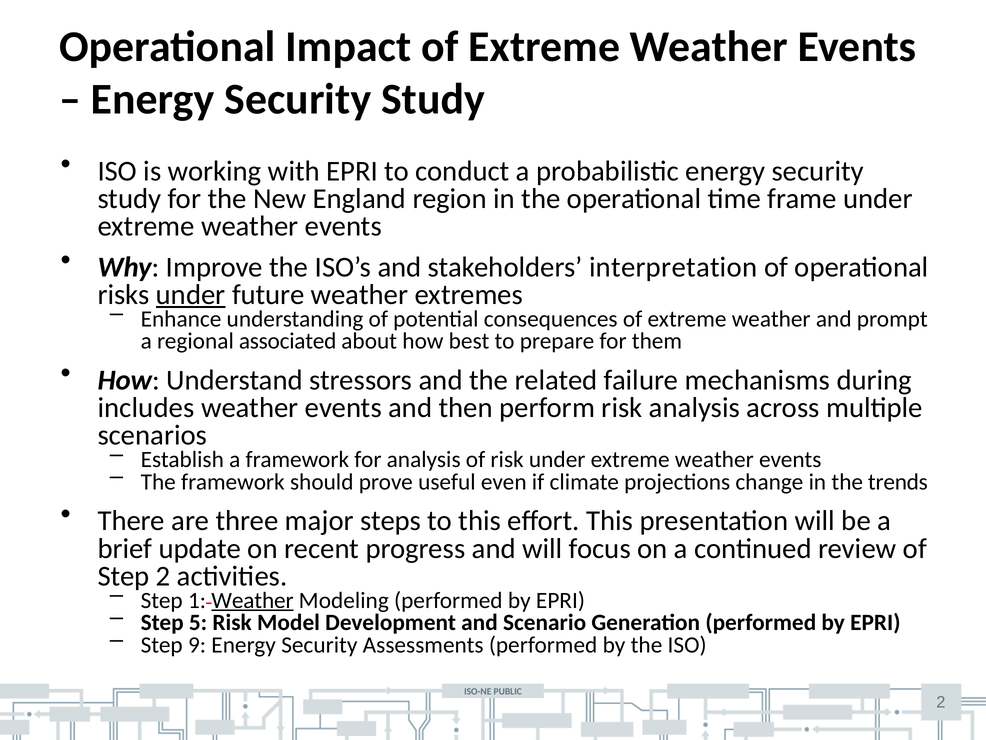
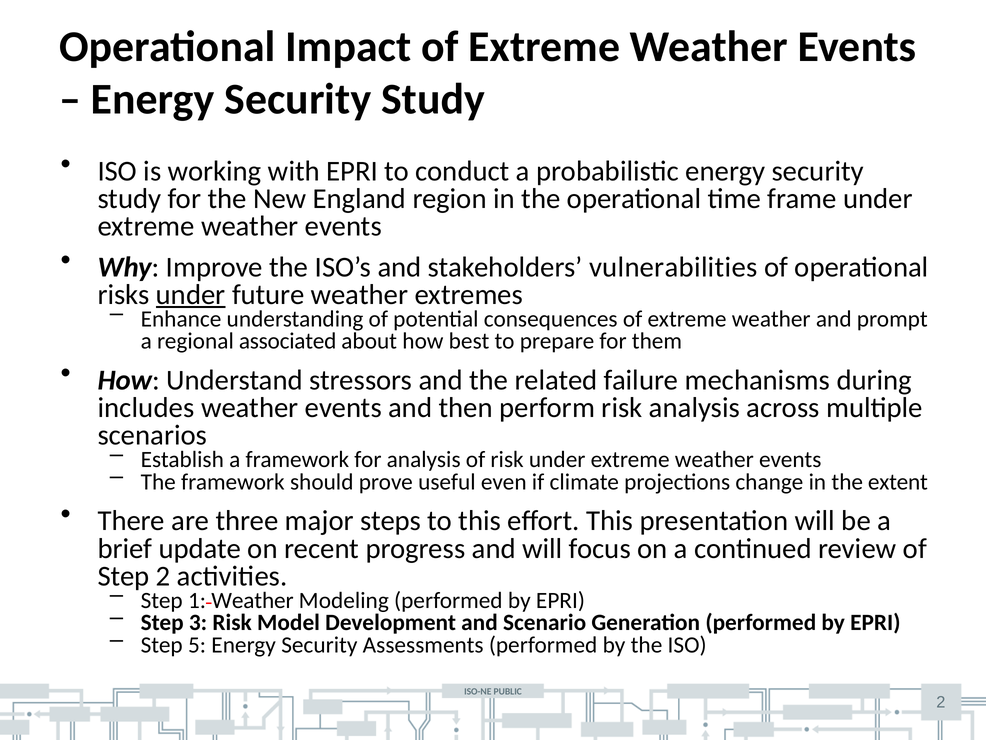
interpretation: interpretation -> vulnerabilities (673, 267)
trends: trends -> extent (898, 482)
Weather underline: present -> none (252, 600)
5: 5 -> 3 (198, 622)
9: 9 -> 5 (197, 645)
